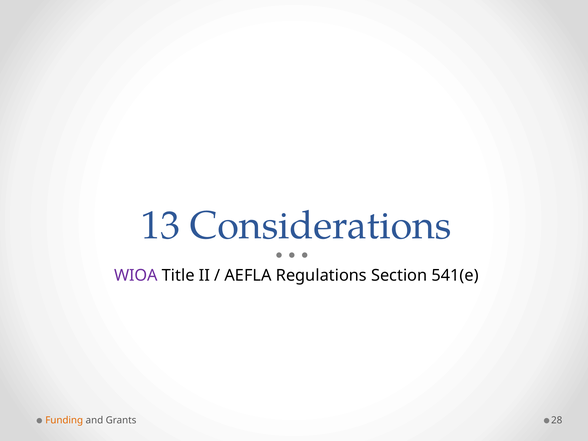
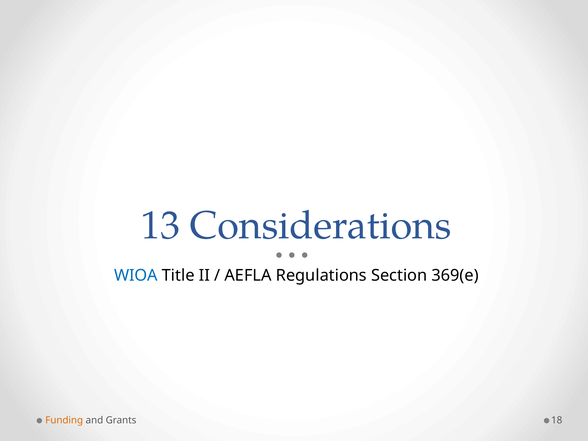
WIOA colour: purple -> blue (136, 276)
541(e: 541(e -> 369(e (455, 276)
28: 28 -> 18 (557, 420)
